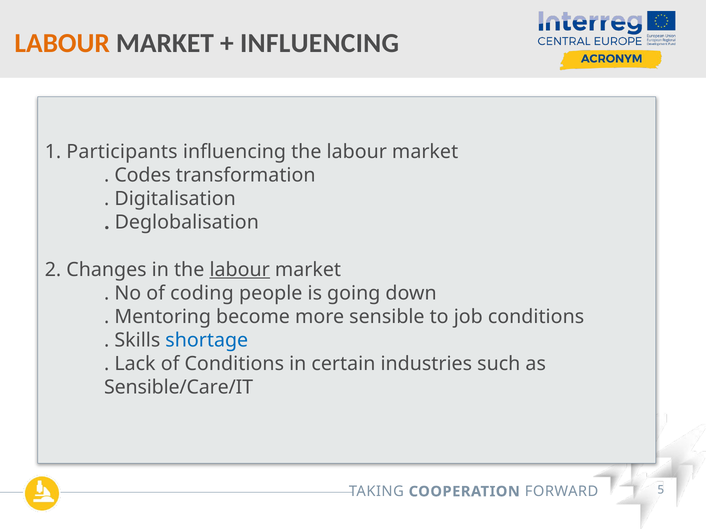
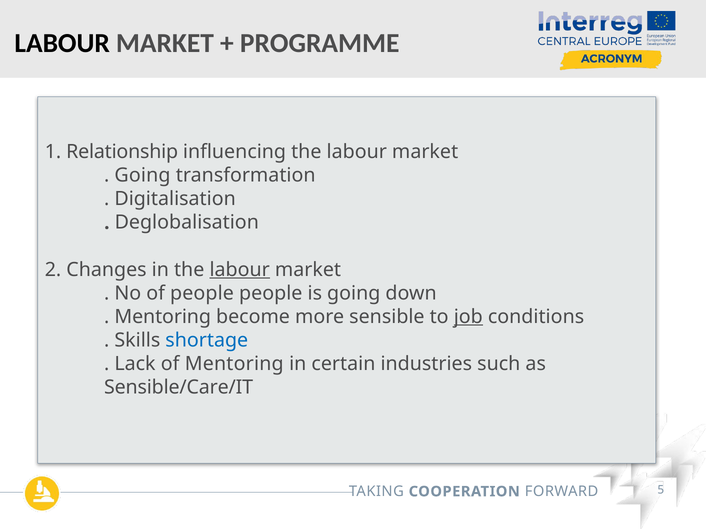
LABOUR colour: orange -> black (62, 43)
INFLUENCING: INFLUENCING -> PROGRAMME (320, 43)
Participants: Participants -> Relationship (122, 152)
Codes: Codes -> Going (142, 176)
of coding: coding -> people (202, 293)
job underline: none -> present (468, 317)
of Conditions: Conditions -> Mentoring (234, 364)
